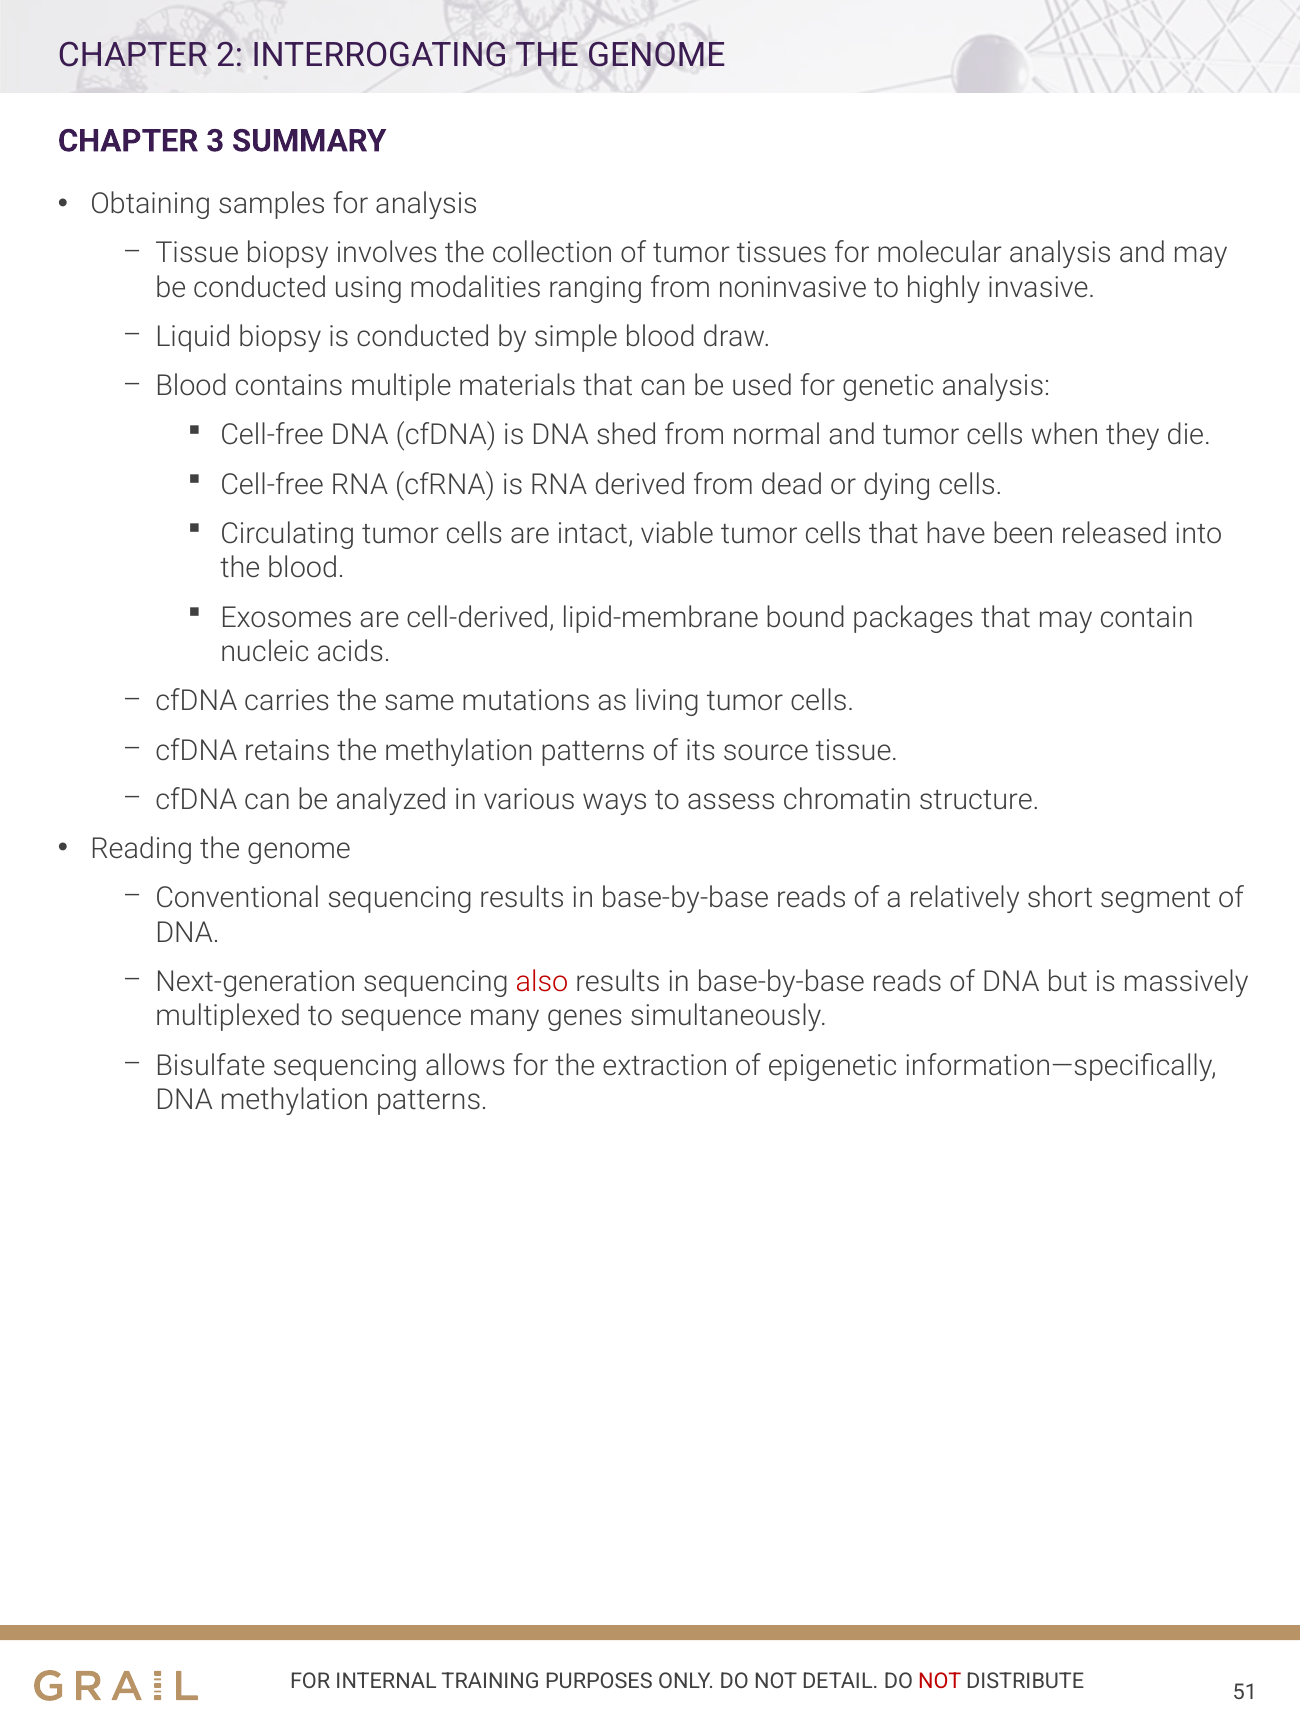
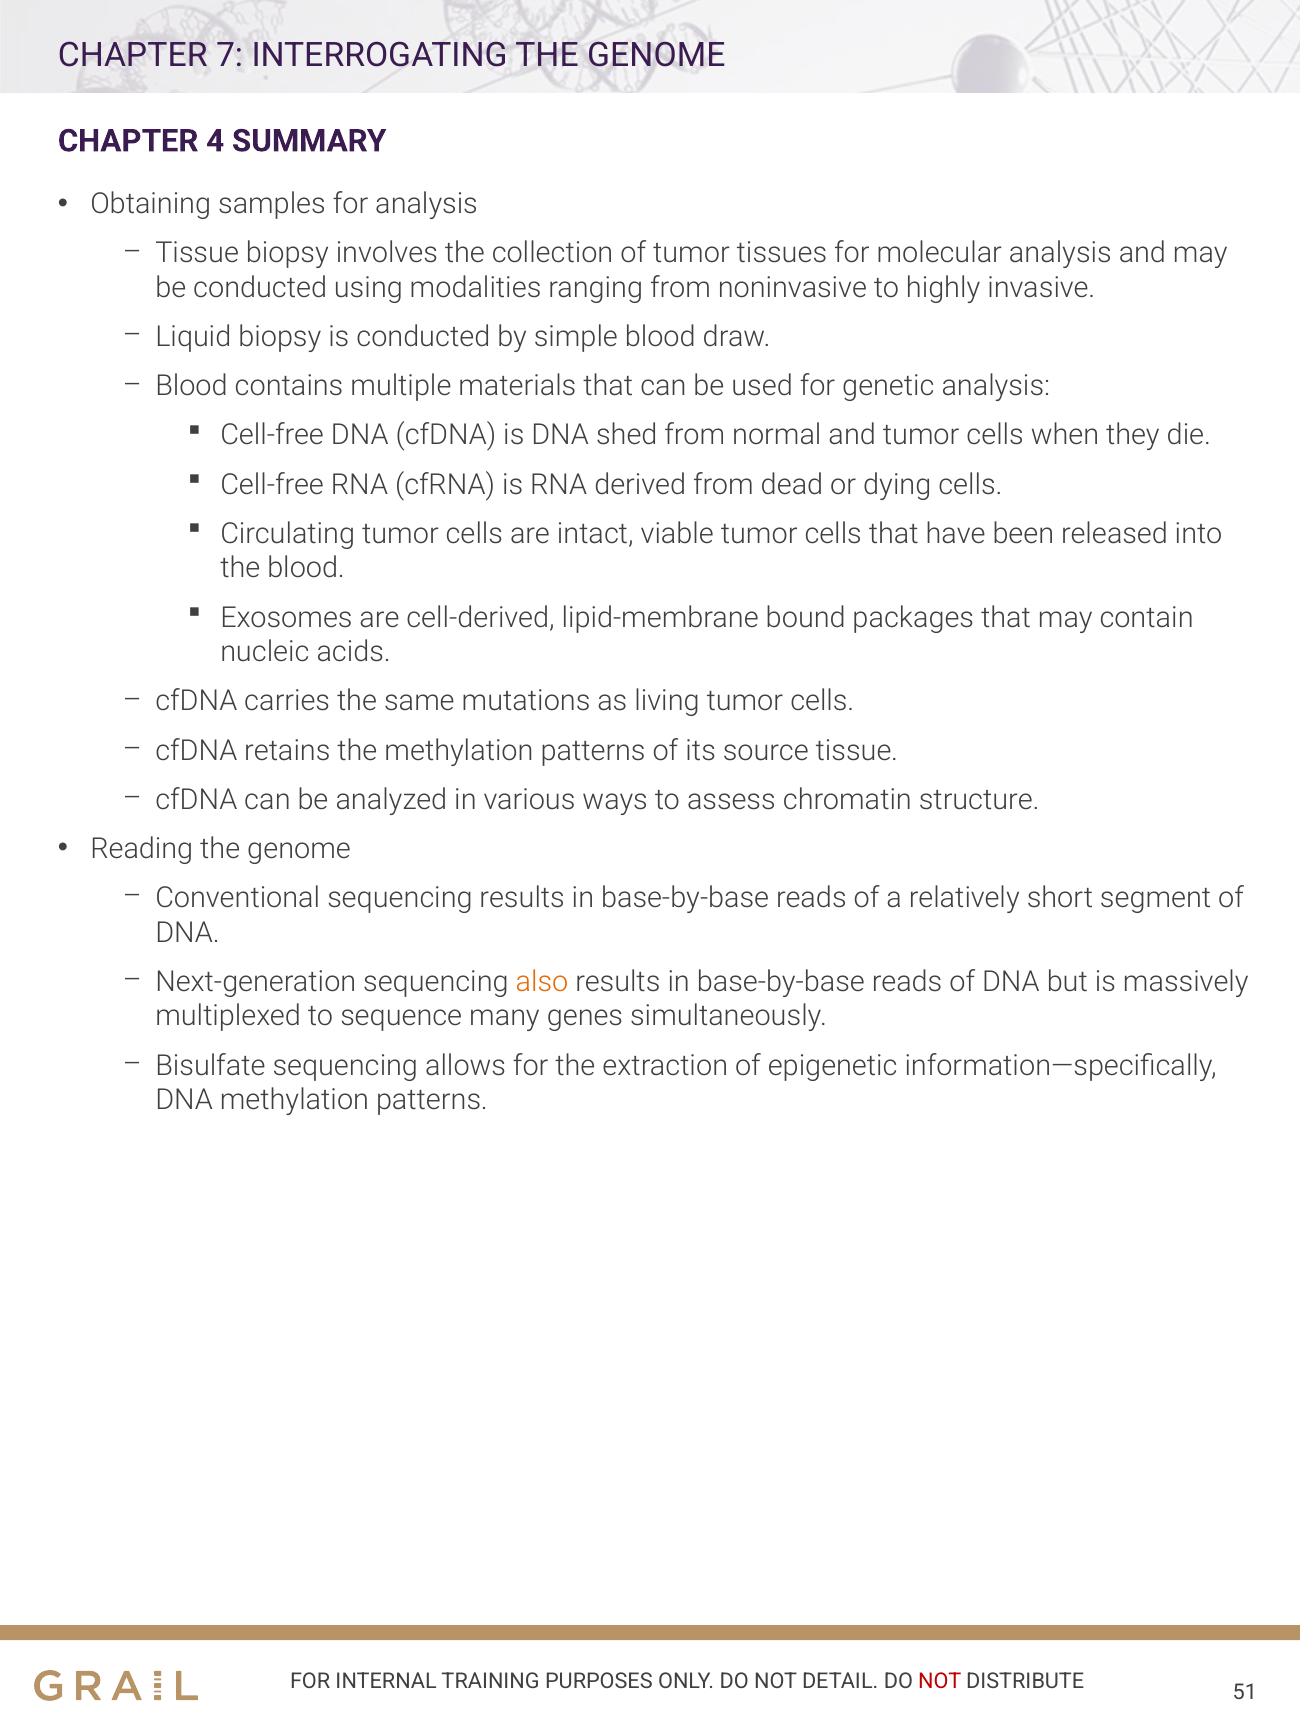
2: 2 -> 7 (230, 56)
3: 3 -> 4 (215, 141)
also colour: red -> orange (542, 981)
